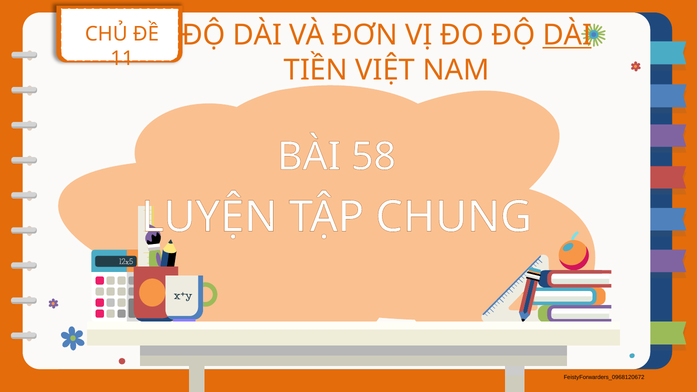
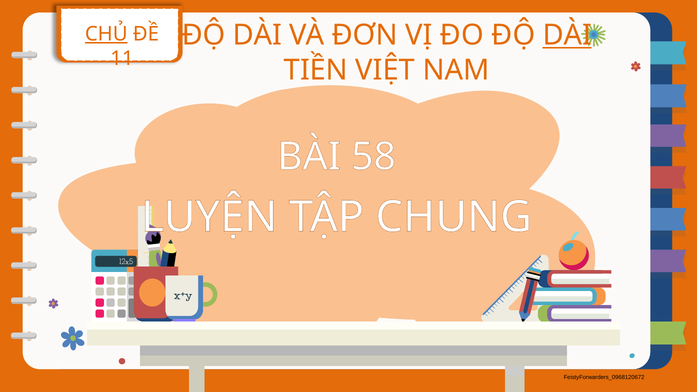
CHỦ underline: none -> present (106, 34)
